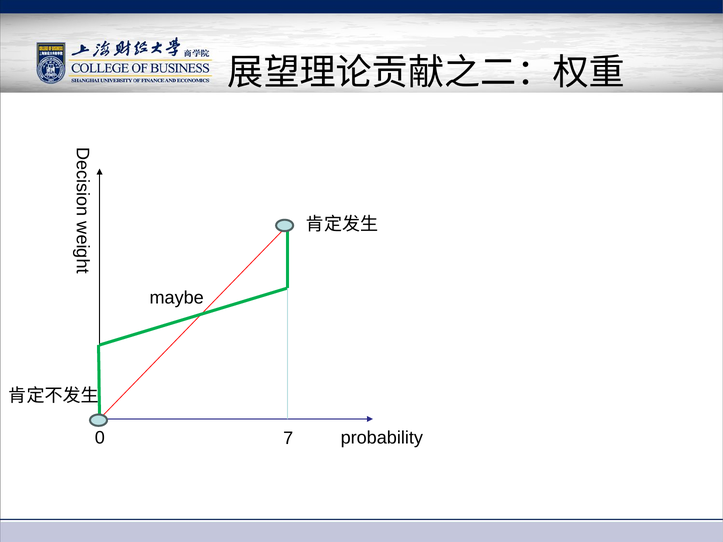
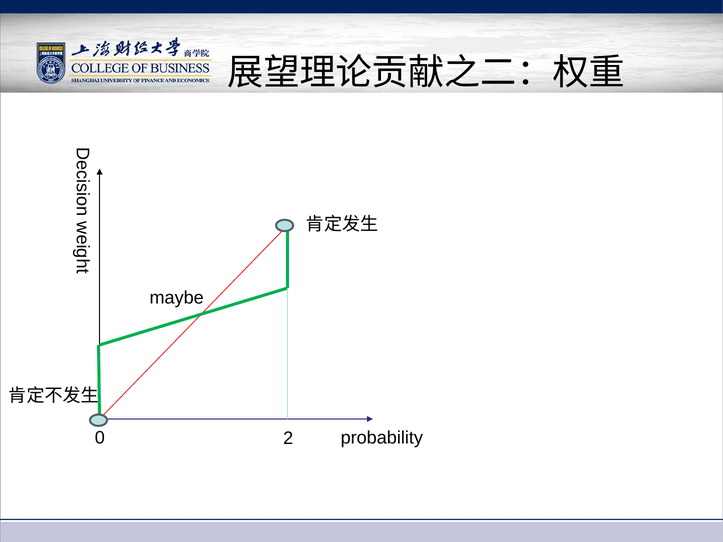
7: 7 -> 2 (288, 439)
